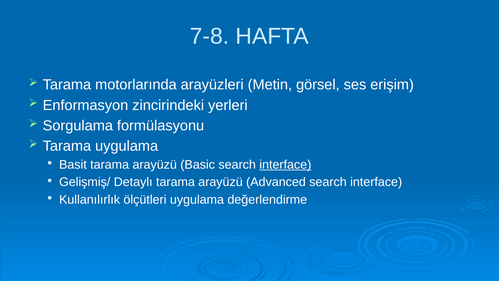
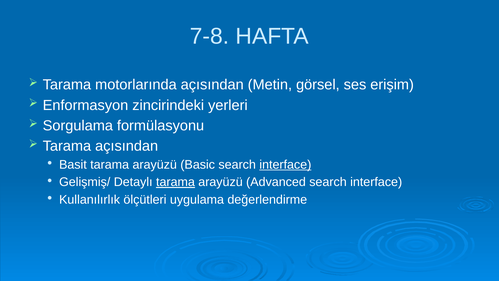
motorlarında arayüzleri: arayüzleri -> açısından (212, 85)
Tarama uygulama: uygulama -> açısından (127, 146)
tarama underline: none -> present (175, 182)
